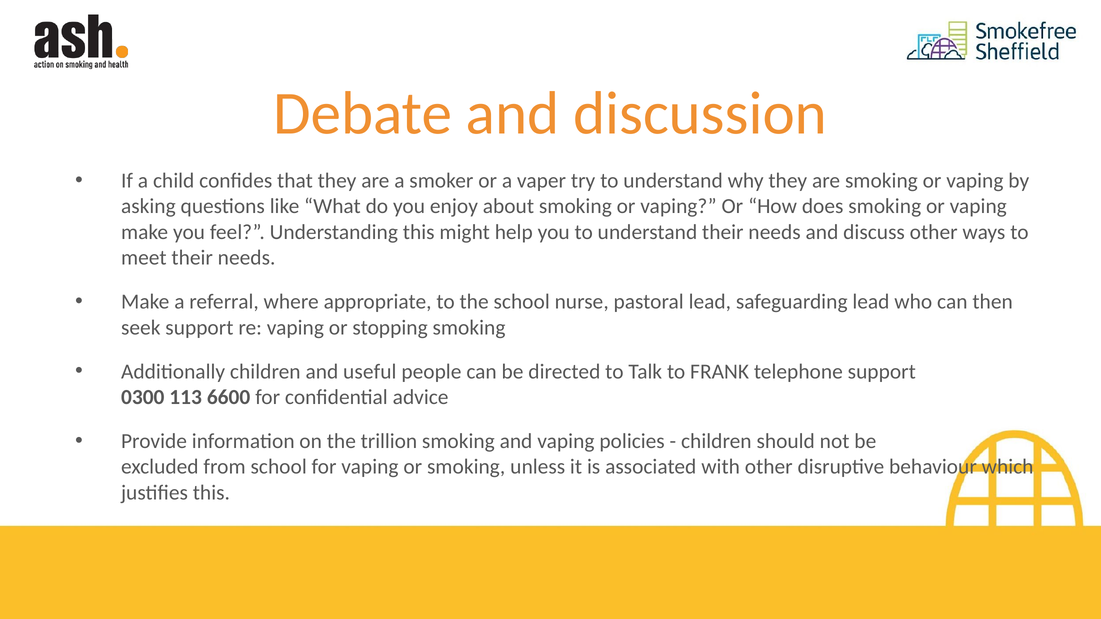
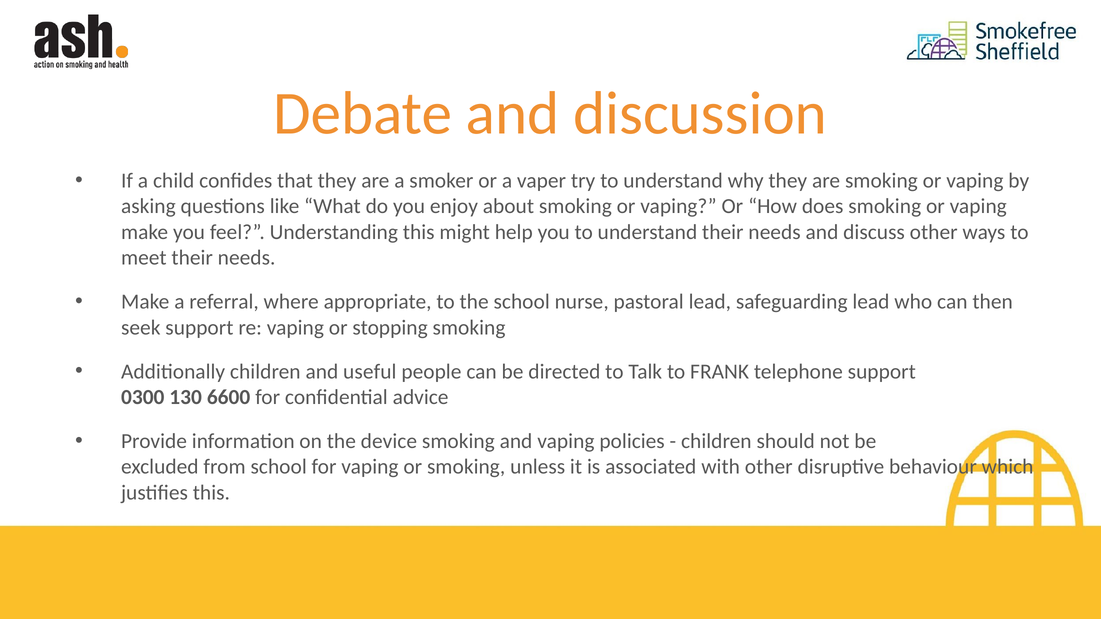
113: 113 -> 130 (186, 397)
trillion: trillion -> device (389, 441)
